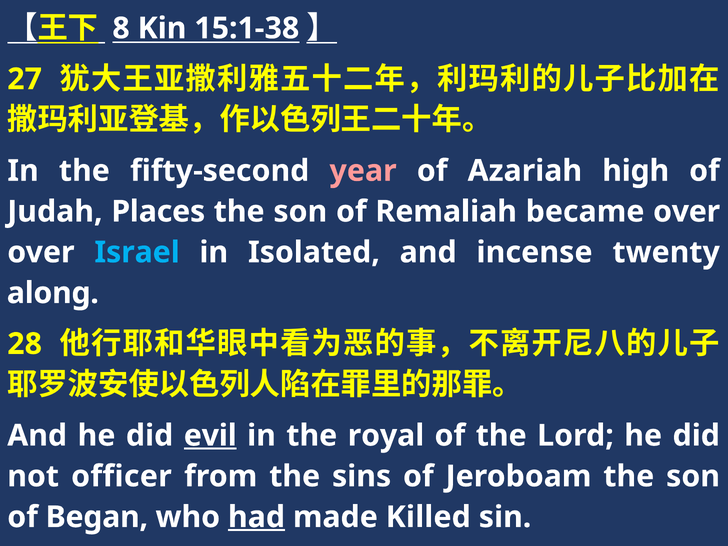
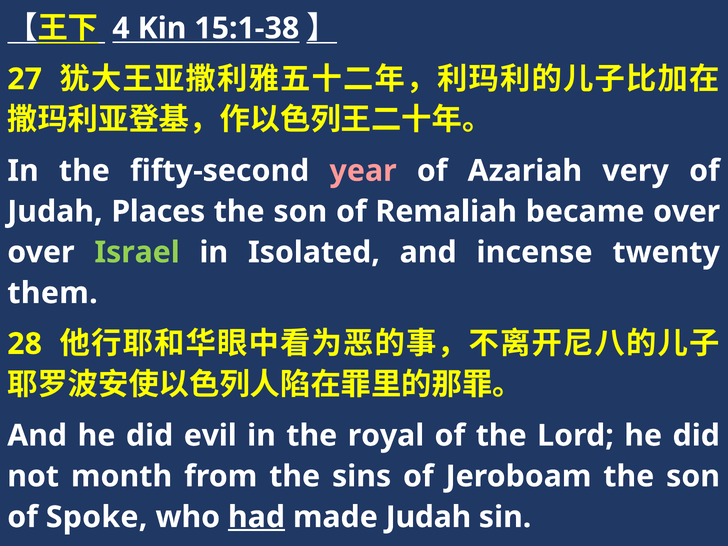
8: 8 -> 4 (121, 28)
high: high -> very (636, 171)
Israel colour: light blue -> light green (137, 252)
along: along -> them (53, 293)
evil underline: present -> none (210, 436)
officer: officer -> month (122, 476)
Began: Began -> Spoke (97, 517)
made Killed: Killed -> Judah (428, 517)
